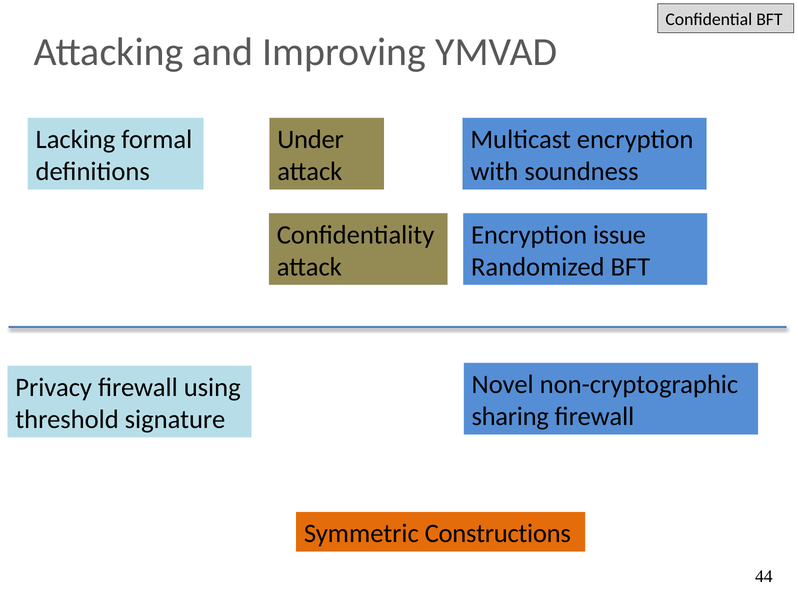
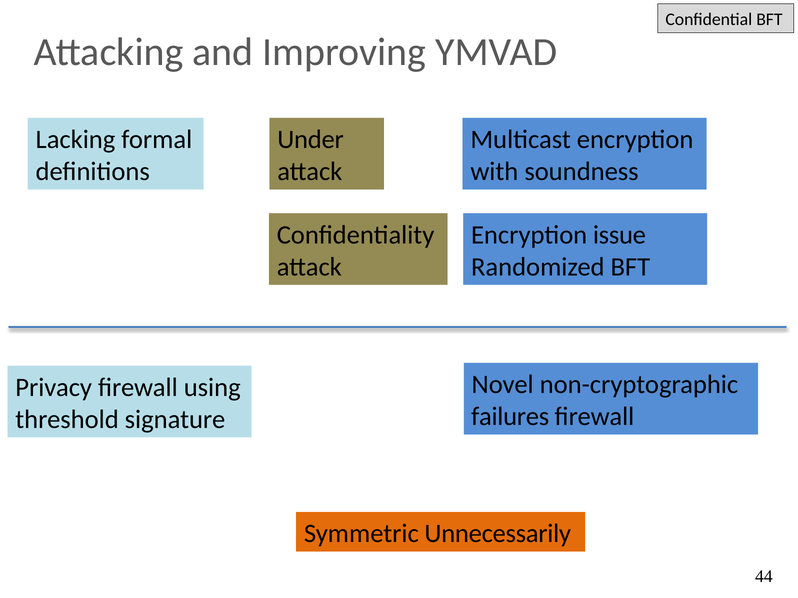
sharing: sharing -> failures (510, 417)
Constructions: Constructions -> Unnecessarily (498, 534)
